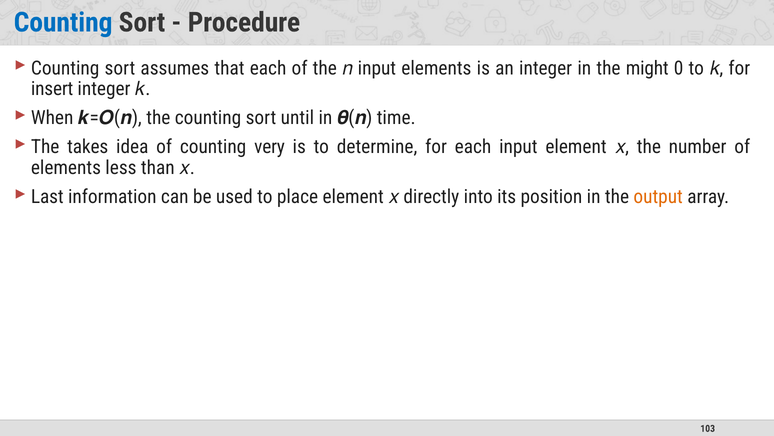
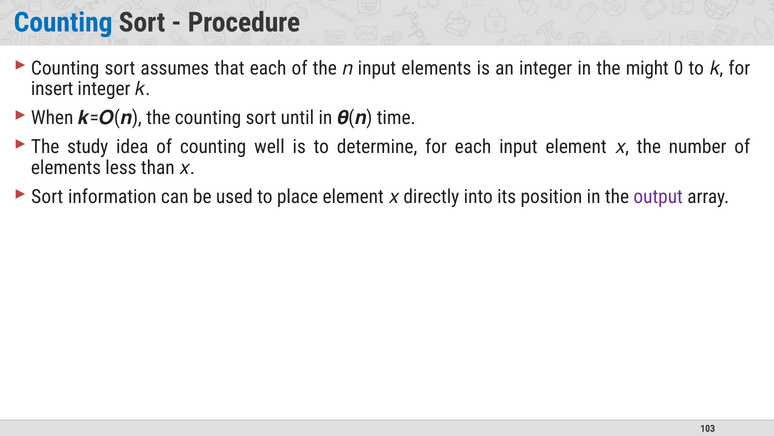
takes: takes -> study (88, 147)
very: very -> well (269, 147)
Last: Last -> Sort (47, 197)
output colour: orange -> purple (658, 197)
